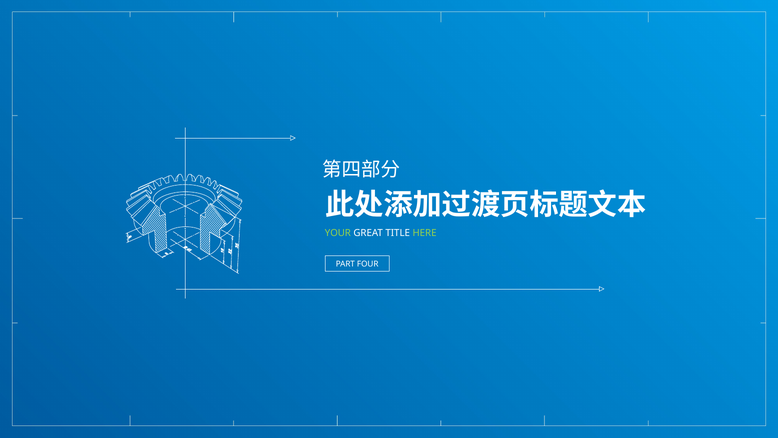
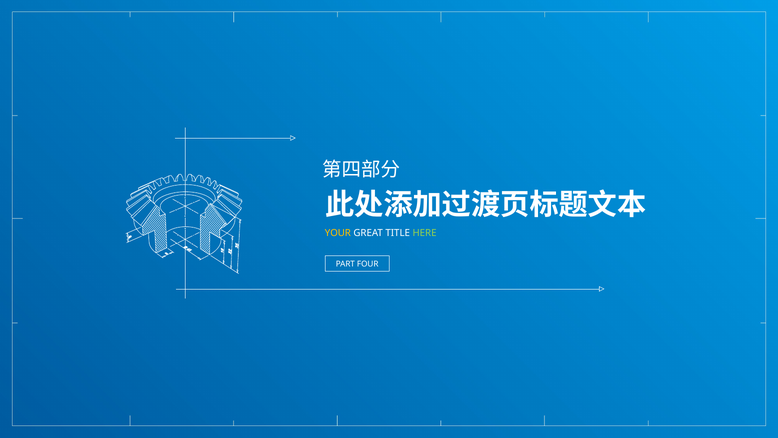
YOUR colour: light green -> yellow (338, 233)
